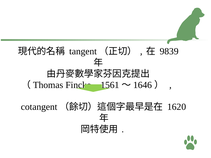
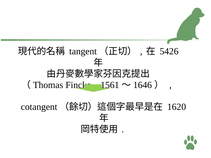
9839: 9839 -> 5426 (169, 51)
